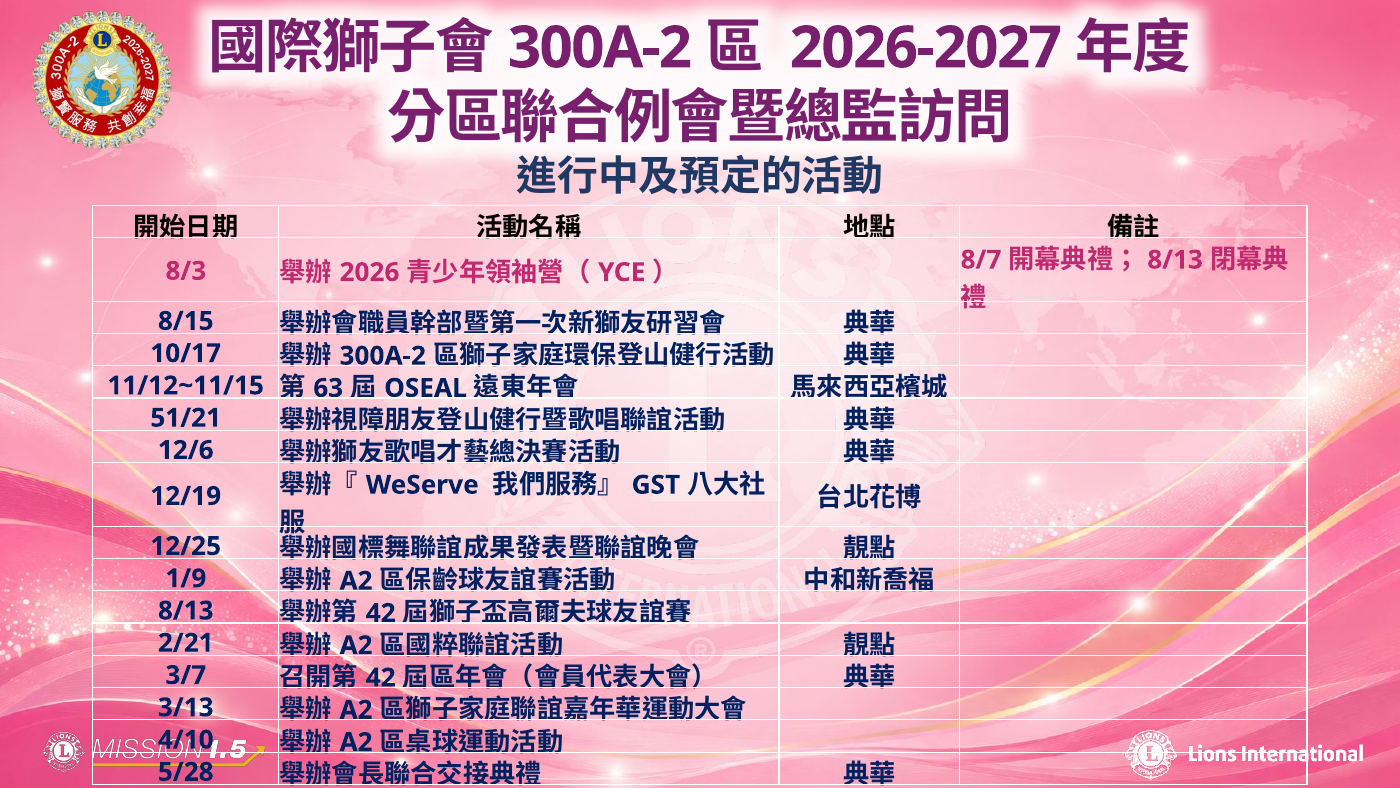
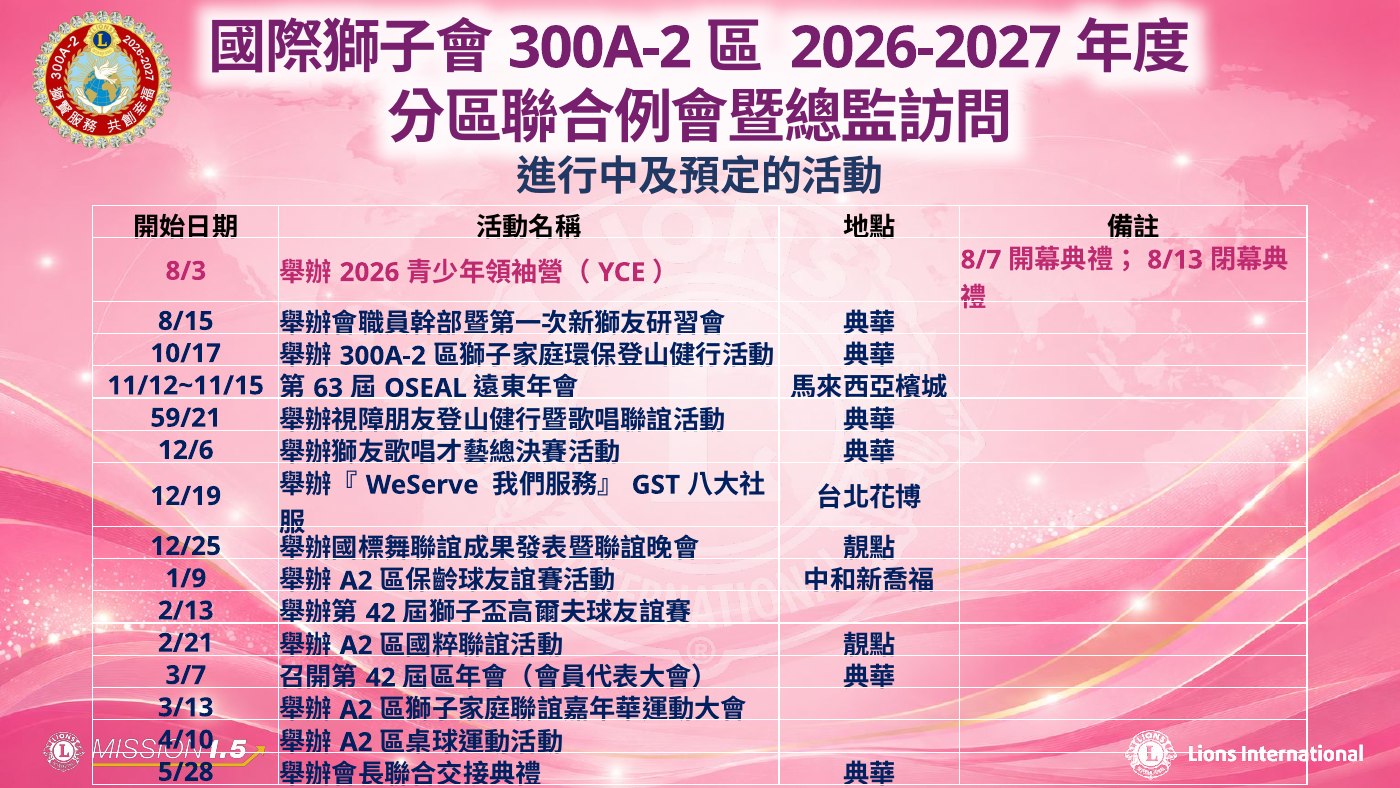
51/21: 51/21 -> 59/21 (186, 418)
8/13: 8/13 -> 2/13 (186, 610)
